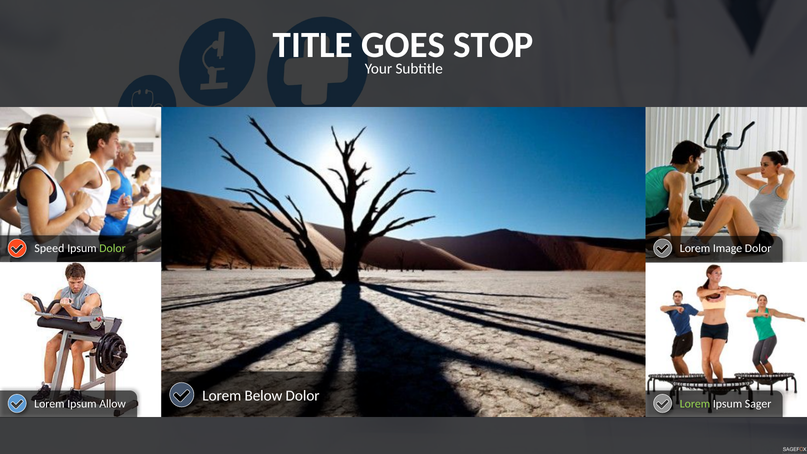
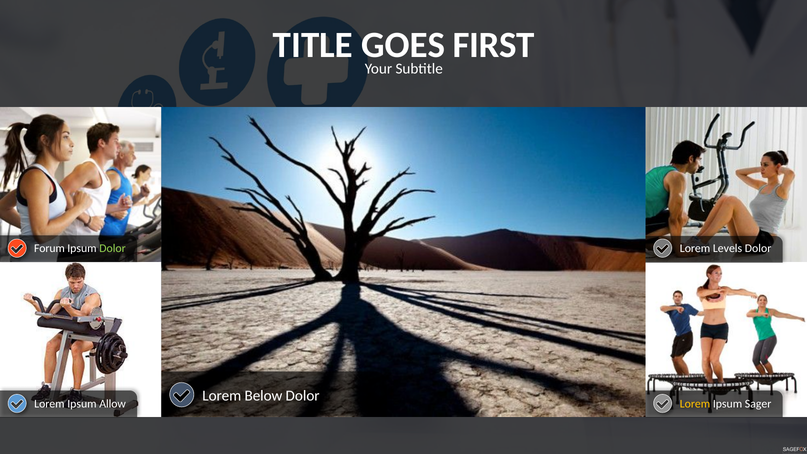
STOP: STOP -> FIRST (494, 45)
Speed: Speed -> Forum (49, 249)
Image: Image -> Levels (728, 248)
Lorem colour: light green -> yellow (695, 404)
